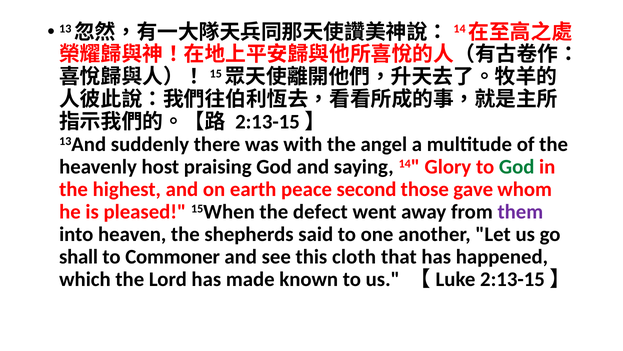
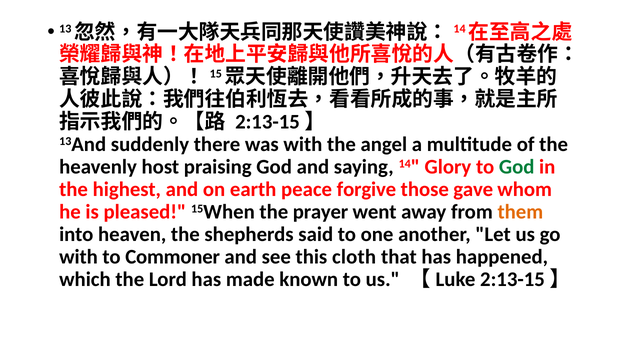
second: second -> forgive (366, 189)
defect: defect -> prayer (321, 212)
them colour: purple -> orange (520, 212)
shall: shall -> with (79, 257)
